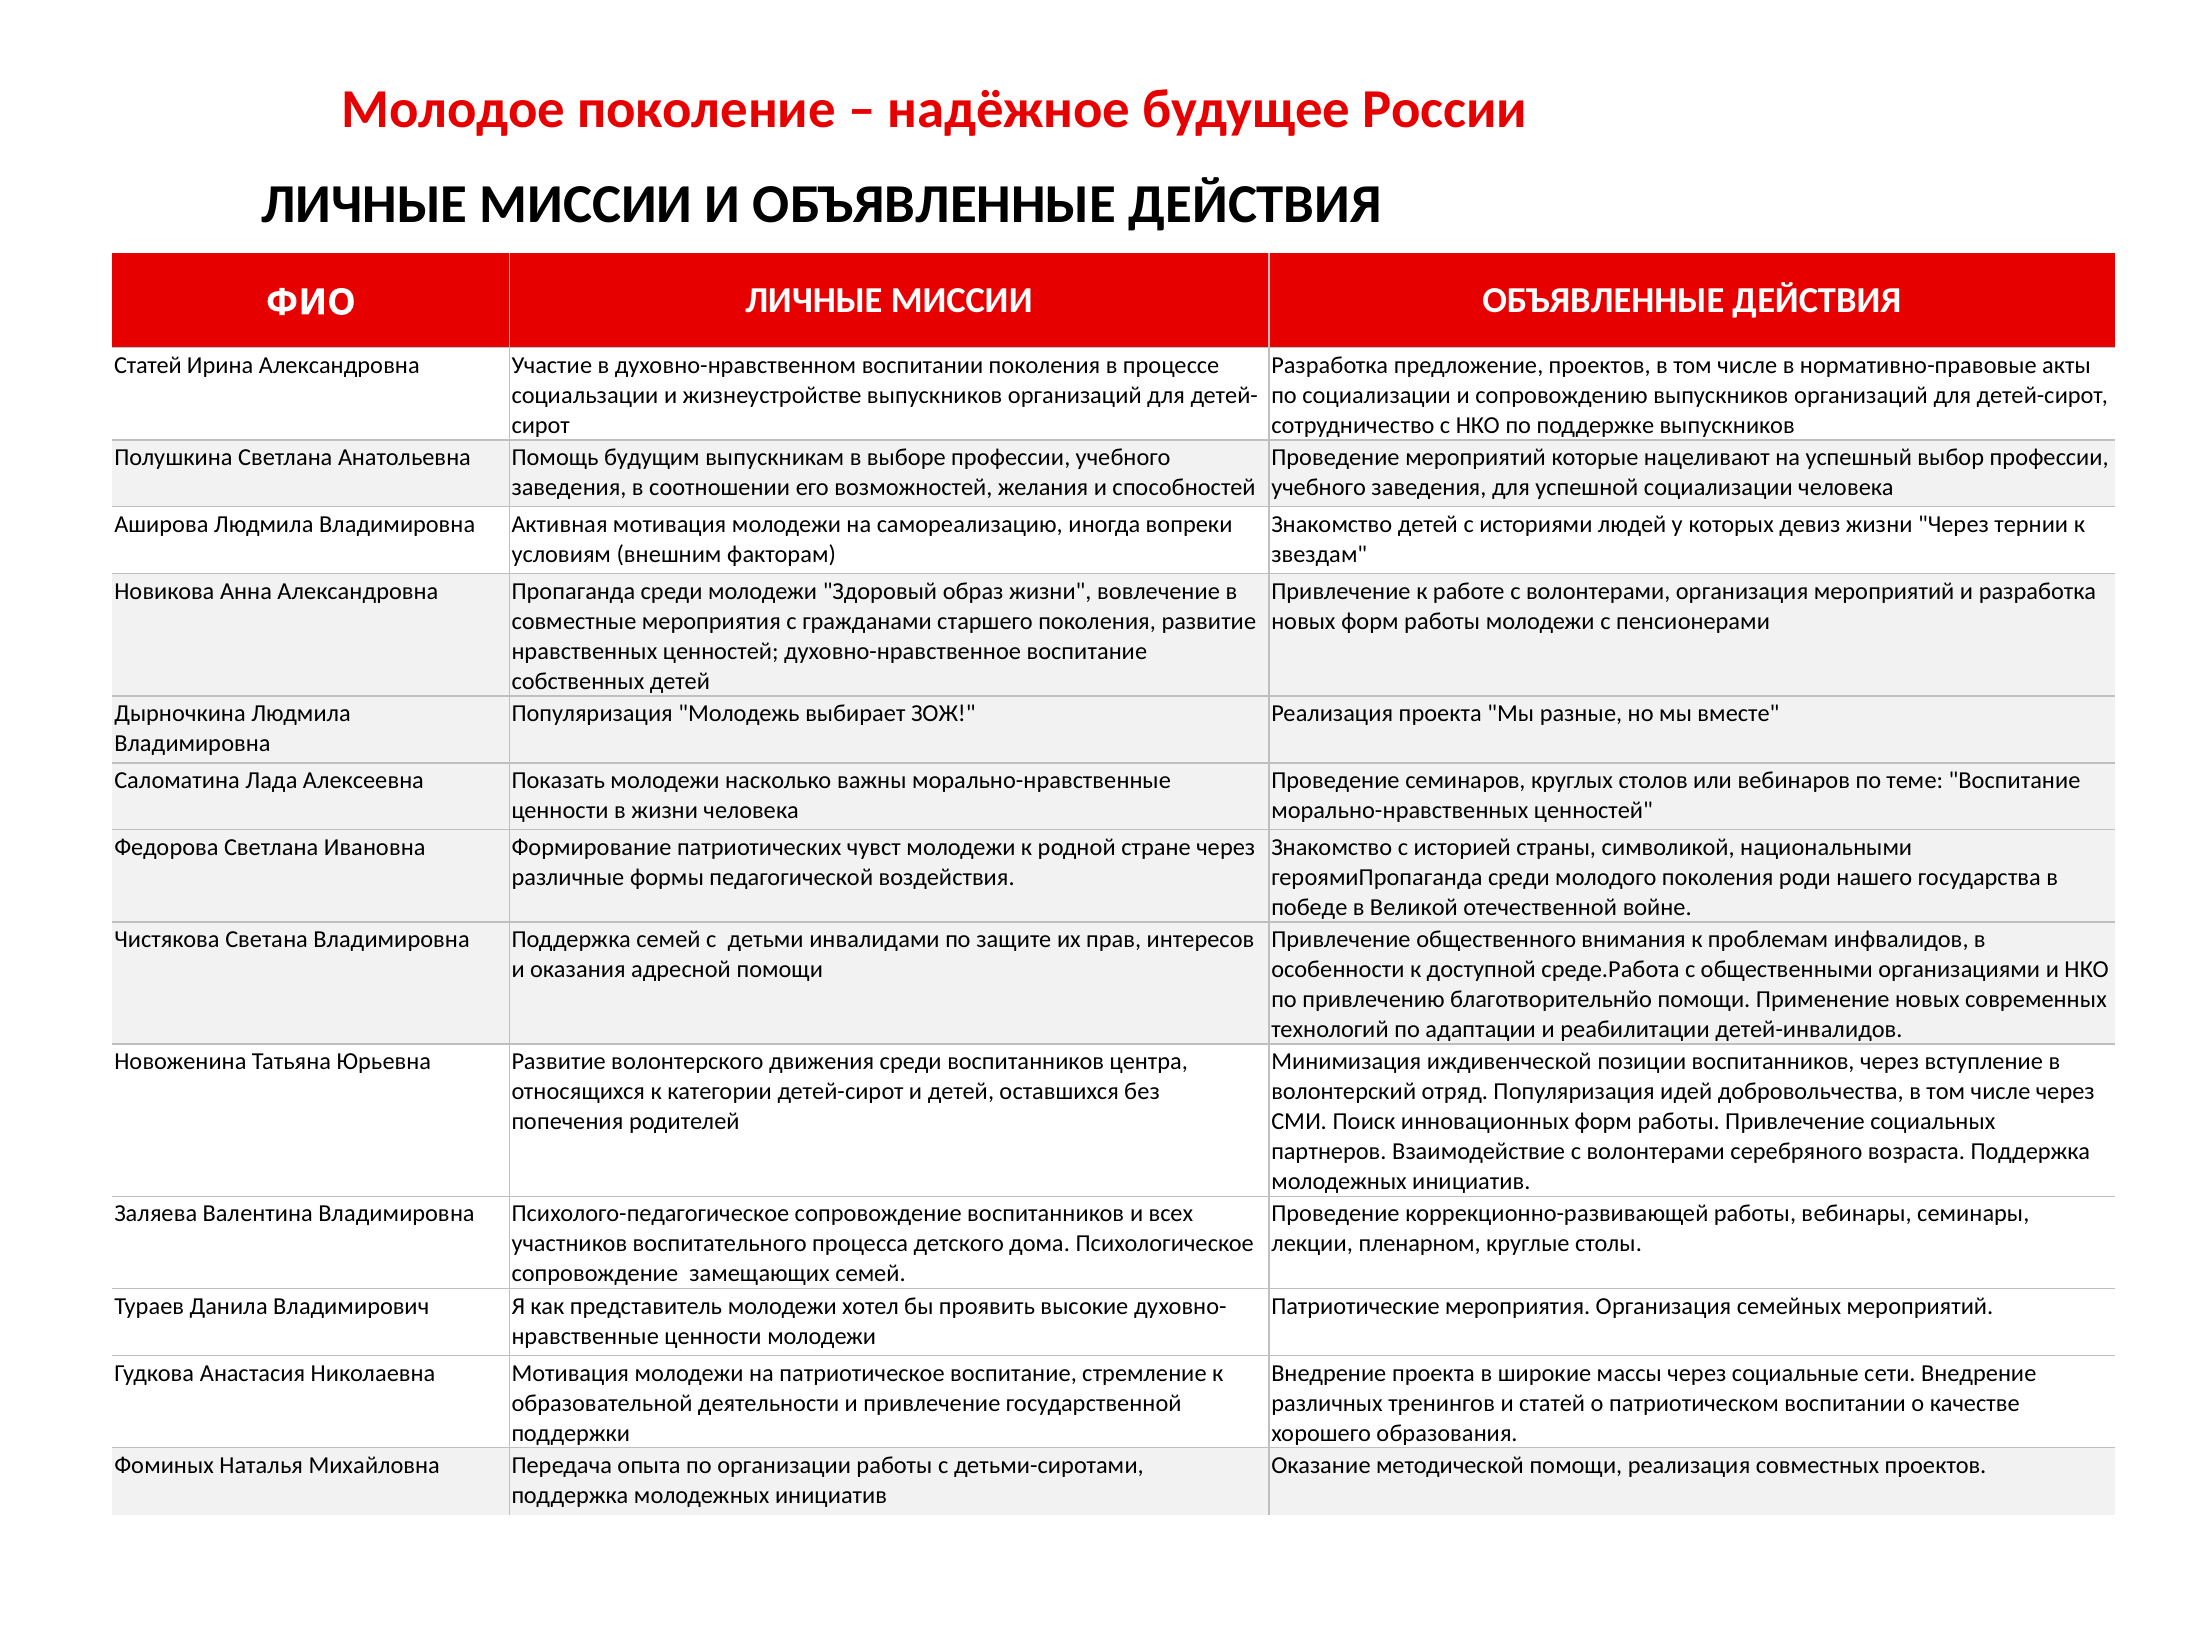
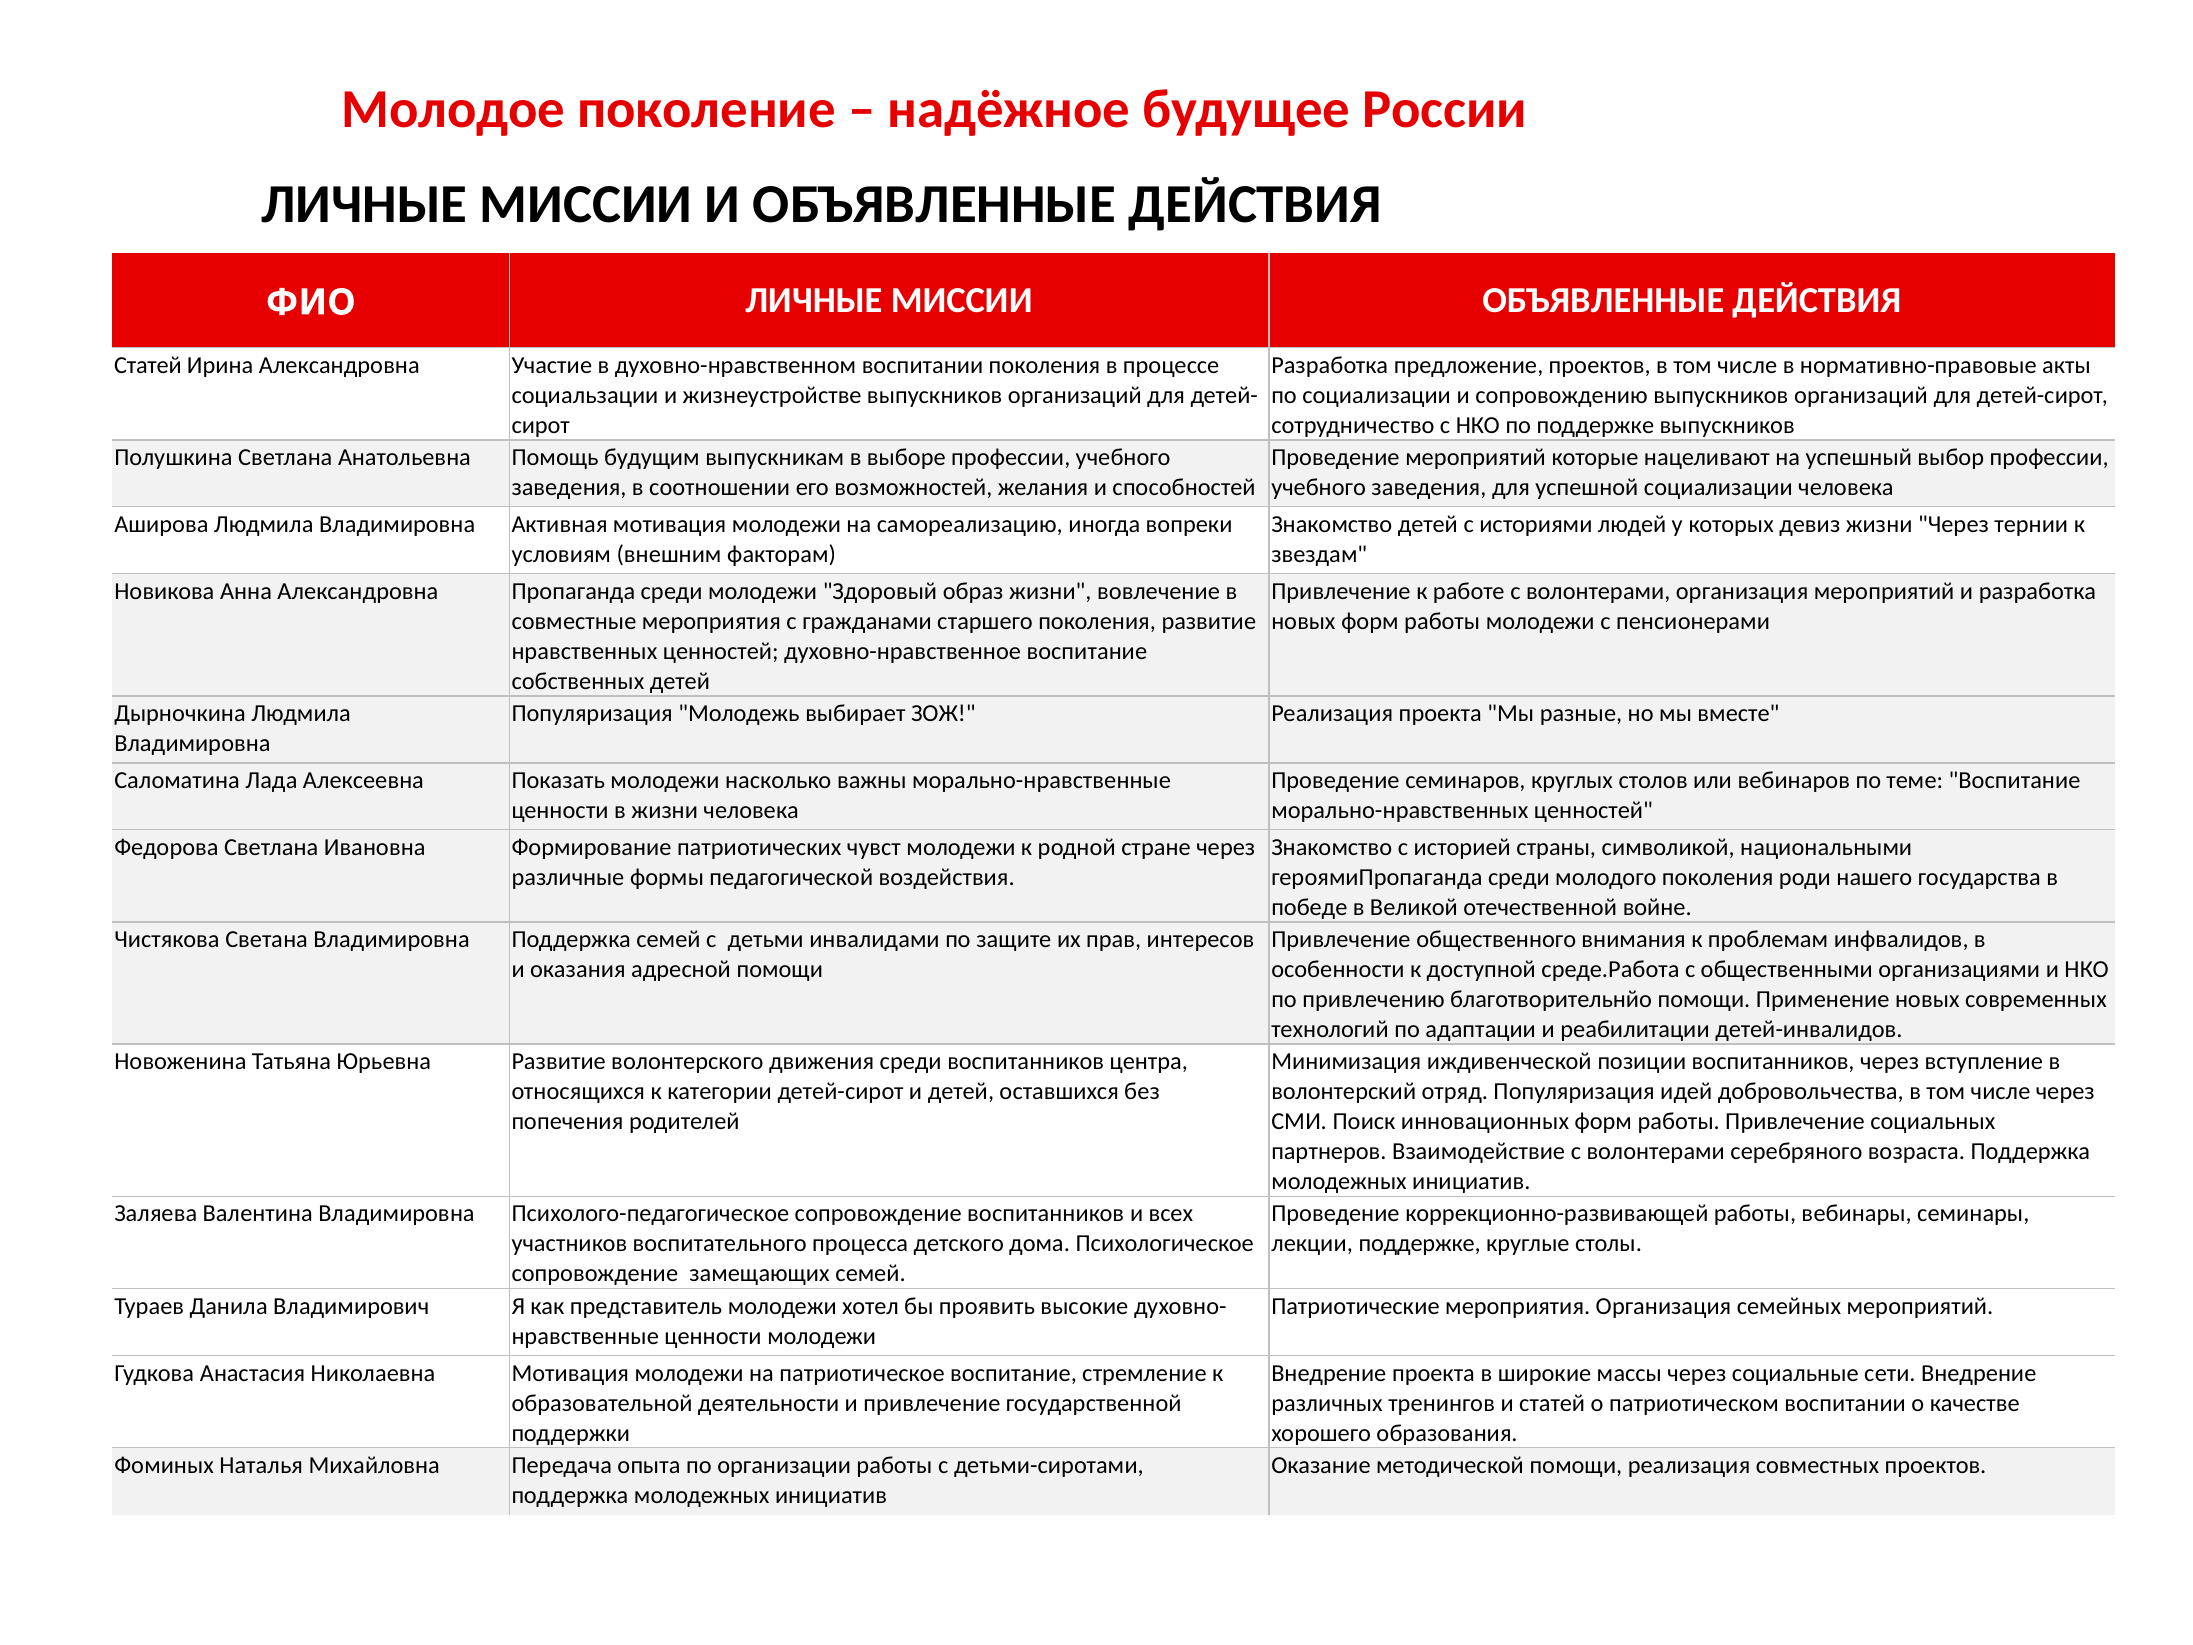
лекции пленарном: пленарном -> поддержке (1420, 1244)
